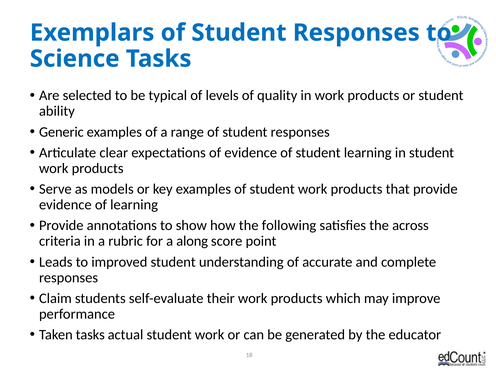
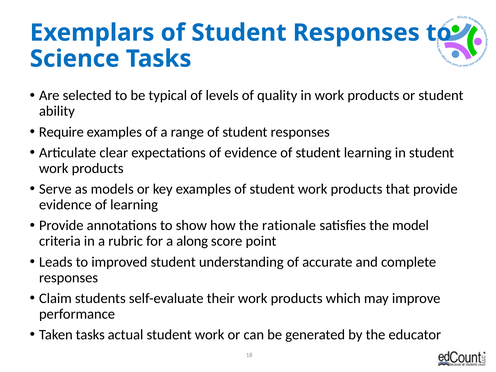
Generic: Generic -> Require (61, 132)
following: following -> rationale (289, 226)
across: across -> model (410, 226)
